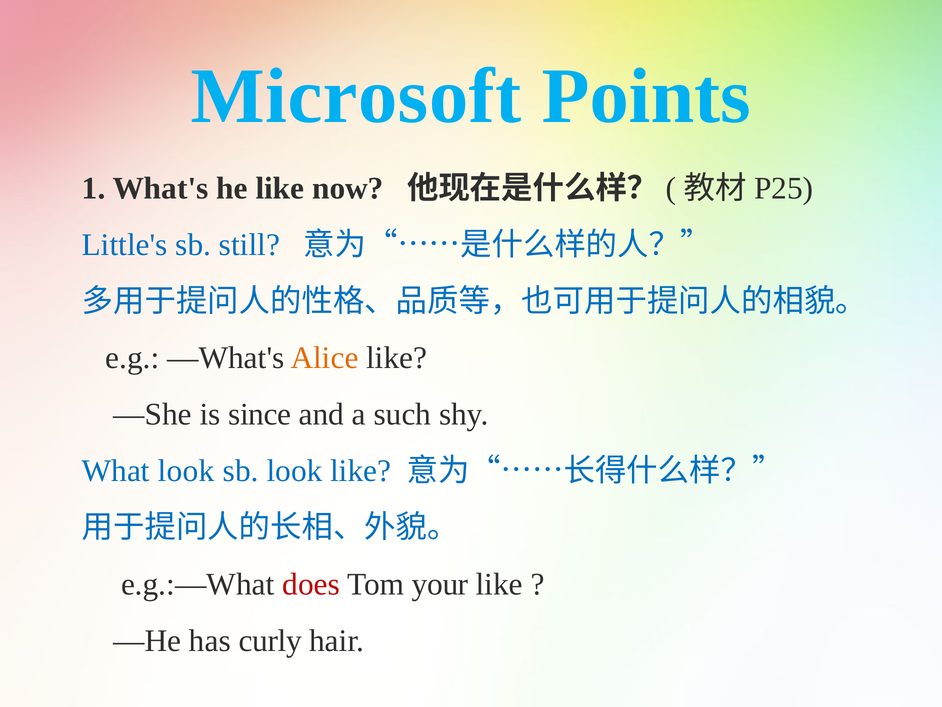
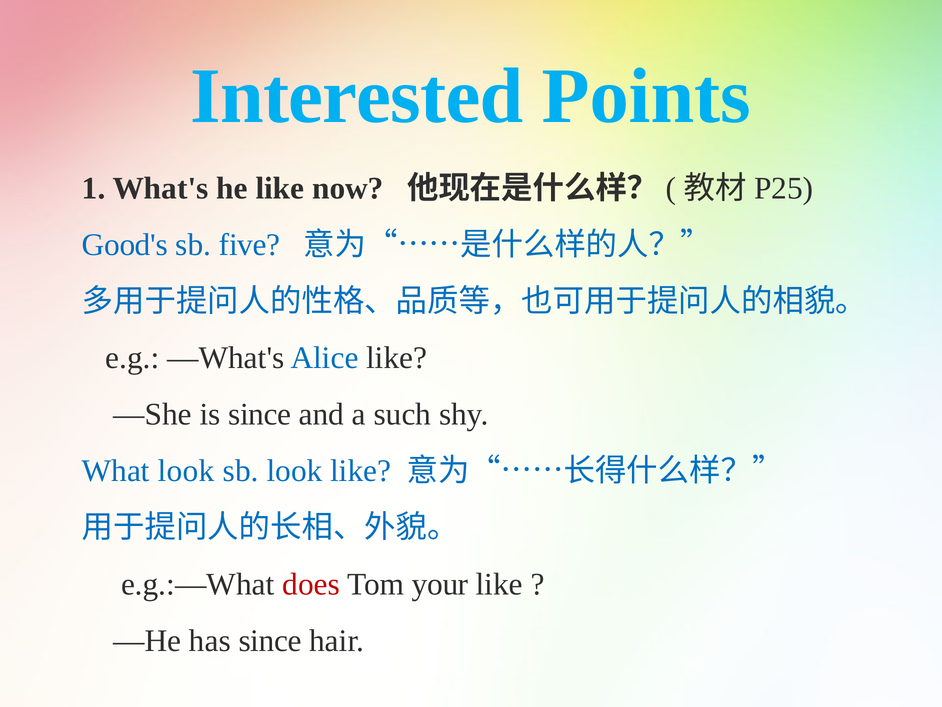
Microsoft: Microsoft -> Interested (357, 96)
Little's: Little's -> Good's (125, 245)
still: still -> five (250, 245)
Alice colour: orange -> blue (325, 358)
has curly: curly -> since (270, 640)
